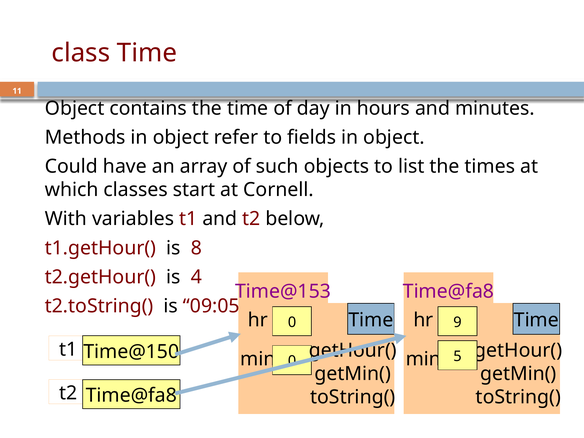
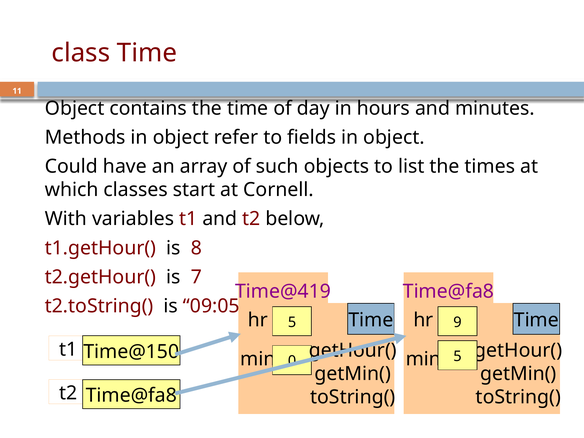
4: 4 -> 7 (196, 277)
Time@153: Time@153 -> Time@419 (283, 292)
hr 0: 0 -> 5 (292, 322)
